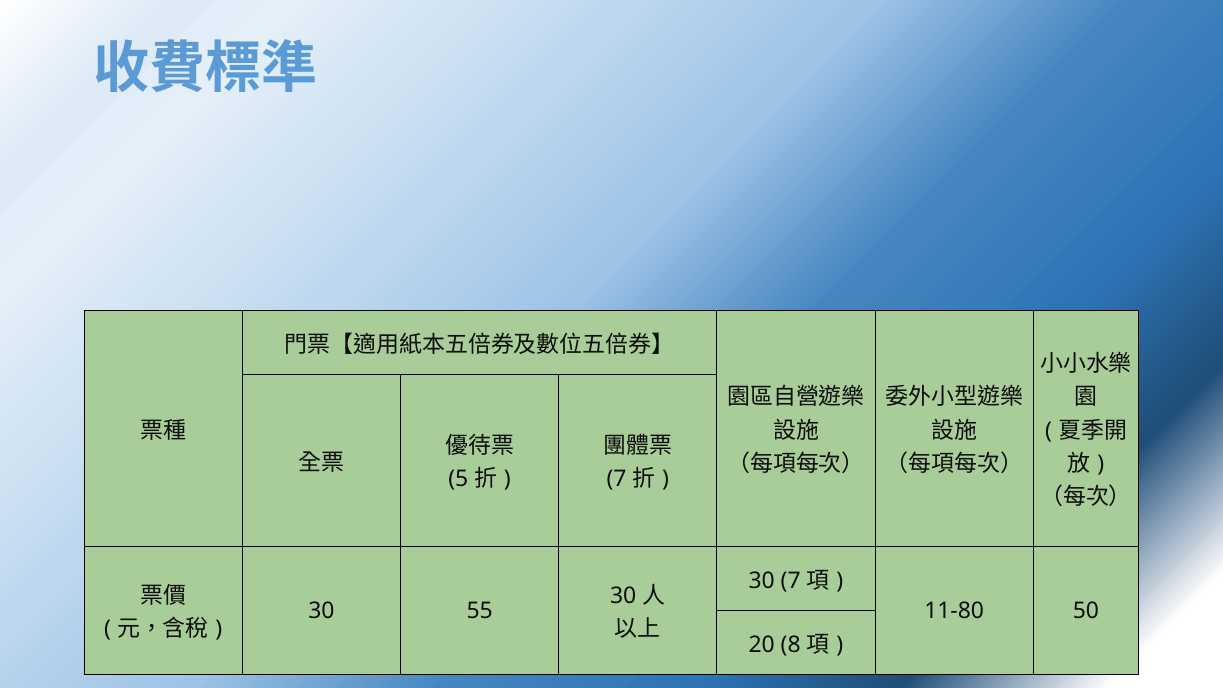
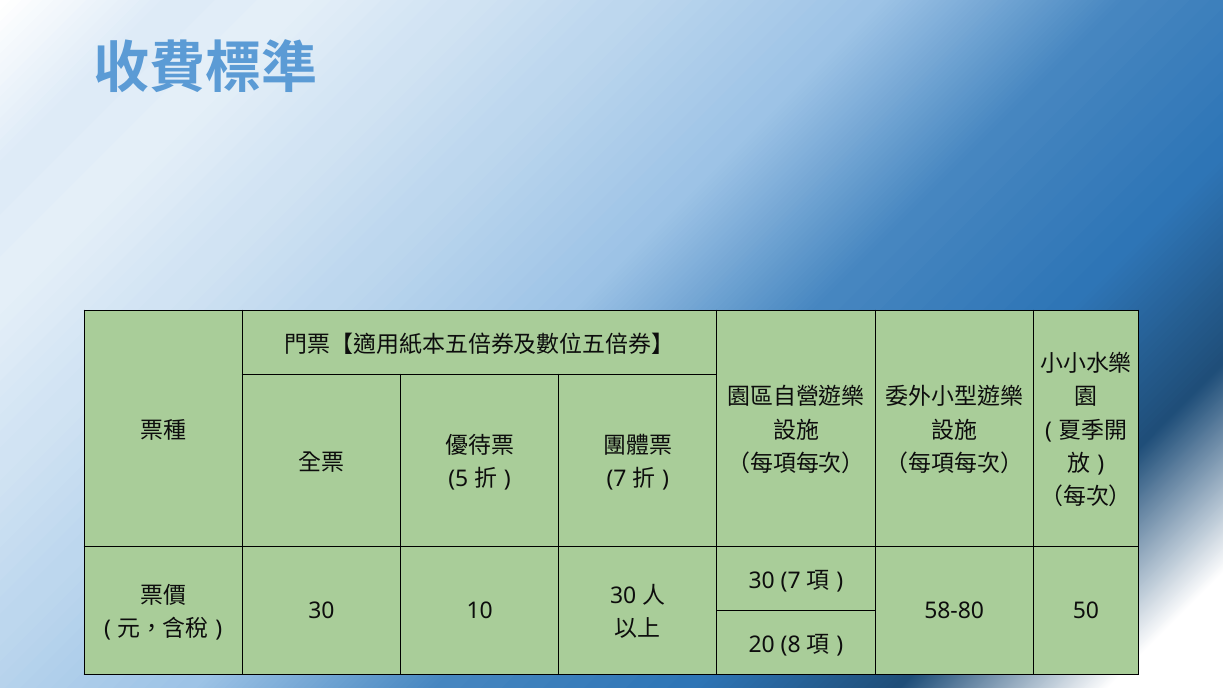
55: 55 -> 10 (480, 611)
11-80: 11-80 -> 58-80 (954, 611)
